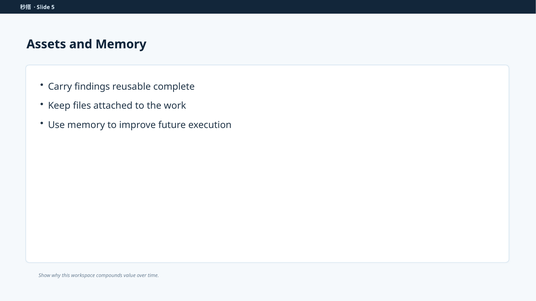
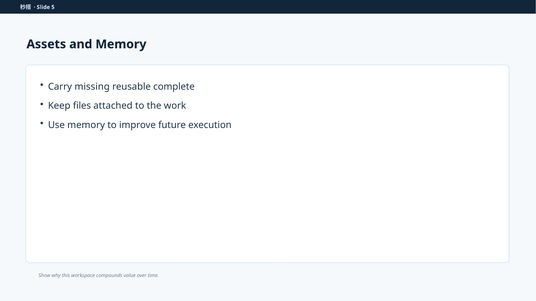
findings: findings -> missing (92, 87)
